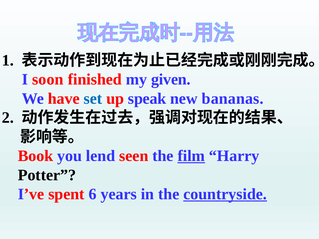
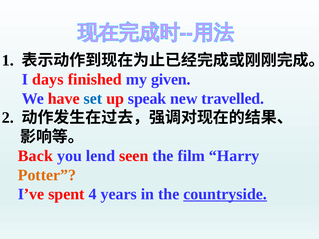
soon: soon -> days (48, 80)
bananas: bananas -> travelled (233, 99)
Book: Book -> Back (35, 156)
film underline: present -> none (191, 156)
Potter colour: black -> orange (47, 175)
6: 6 -> 4 (93, 194)
